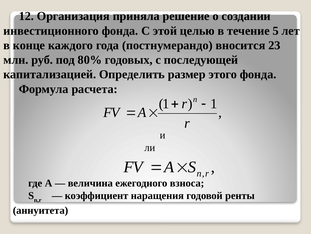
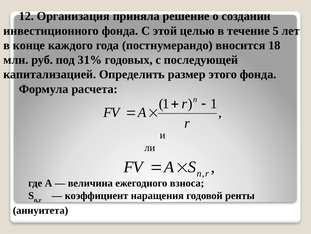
23: 23 -> 18 (274, 45)
80%: 80% -> 31% (90, 60)
